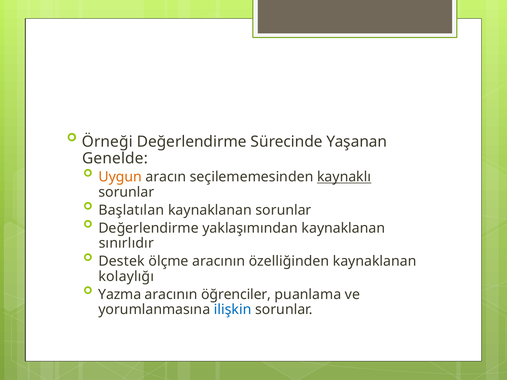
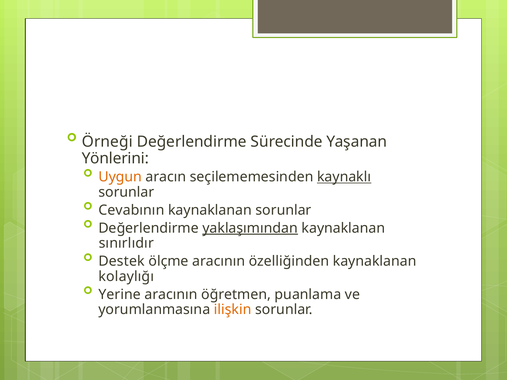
Genelde: Genelde -> Yönlerini (115, 158)
Başlatılan: Başlatılan -> Cevabının (131, 210)
yaklaşımından underline: none -> present (250, 228)
Yazma: Yazma -> Yerine (120, 295)
öğrenciler: öğrenciler -> öğretmen (236, 295)
ilişkin colour: blue -> orange (233, 310)
